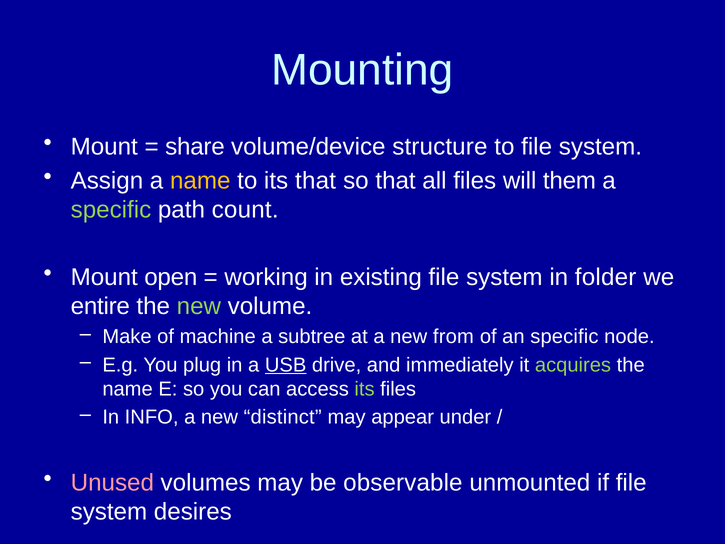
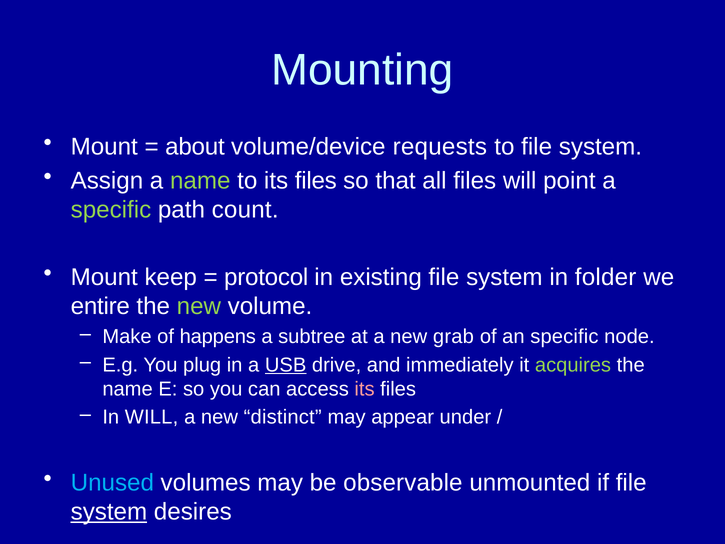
share: share -> about (195, 147)
structure: structure -> requests (440, 147)
name colour: yellow -> light green (200, 181)
to its that: that -> files (316, 181)
them: them -> point (569, 181)
open: open -> keep (171, 277)
working: working -> protocol (266, 277)
machine: machine -> happens (218, 336)
from: from -> grab (453, 336)
its colour: light green -> pink (365, 389)
In INFO: INFO -> WILL (152, 417)
Unused colour: pink -> light blue (112, 483)
system underline: none -> present (109, 512)
